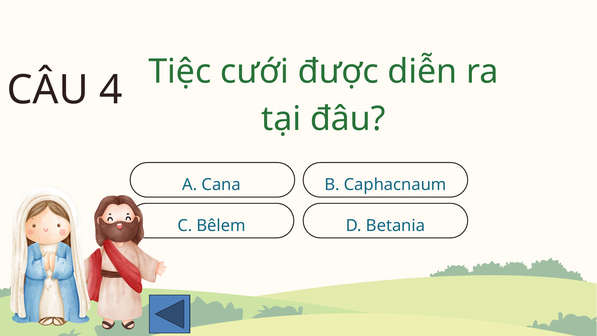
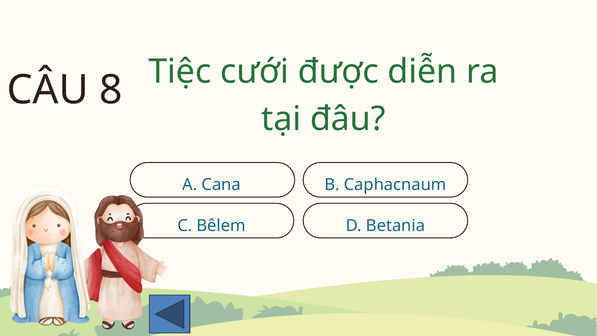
4: 4 -> 8 (111, 90)
